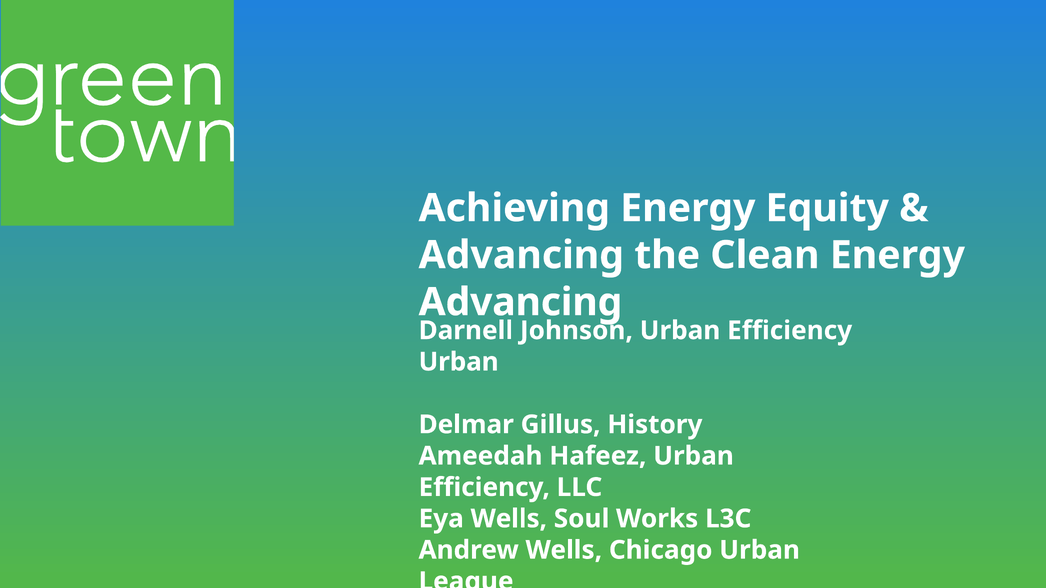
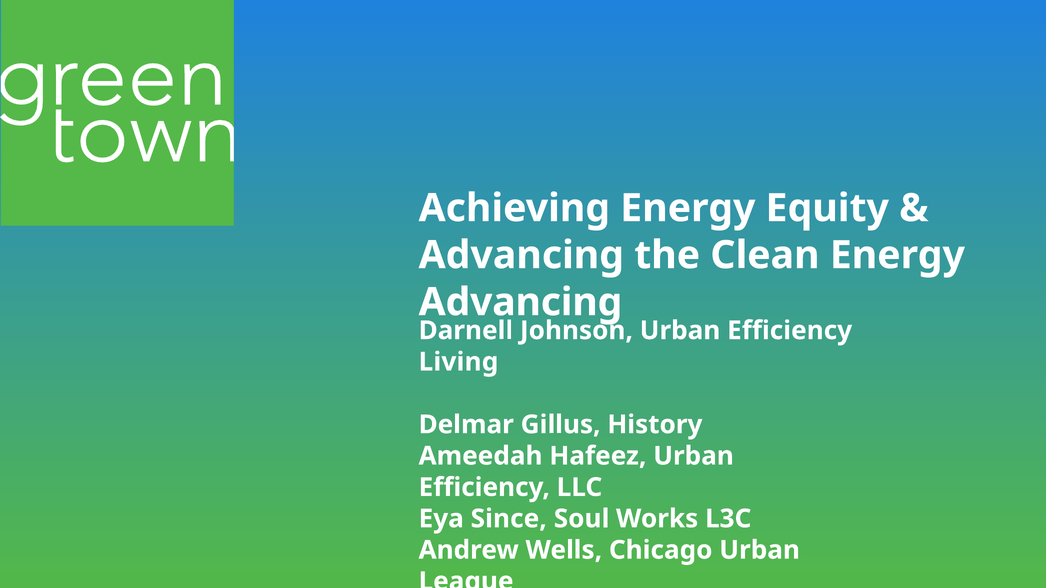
Urban: Urban -> Living (458, 362)
Eya Wells: Wells -> Since (509, 519)
